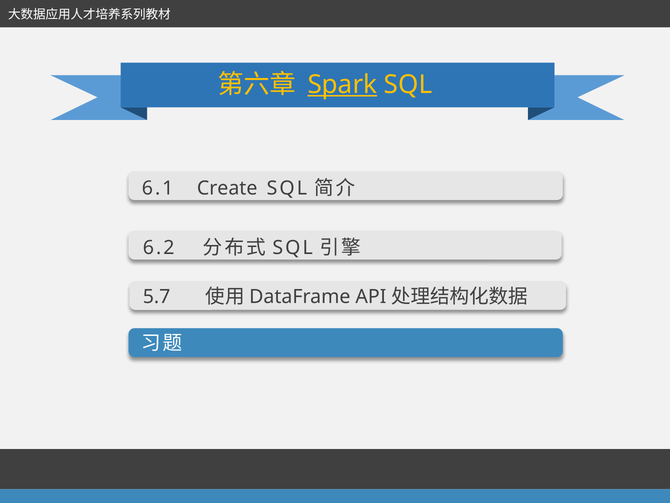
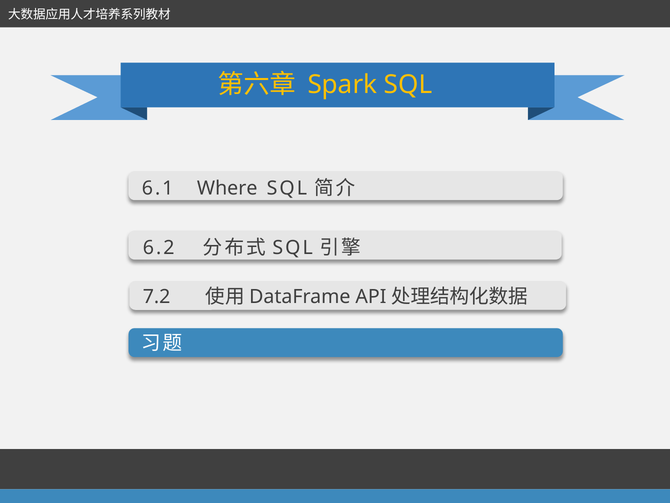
Spark underline: present -> none (342, 85)
Create: Create -> Where (227, 188)
5.7: 5.7 -> 7.2 (157, 296)
